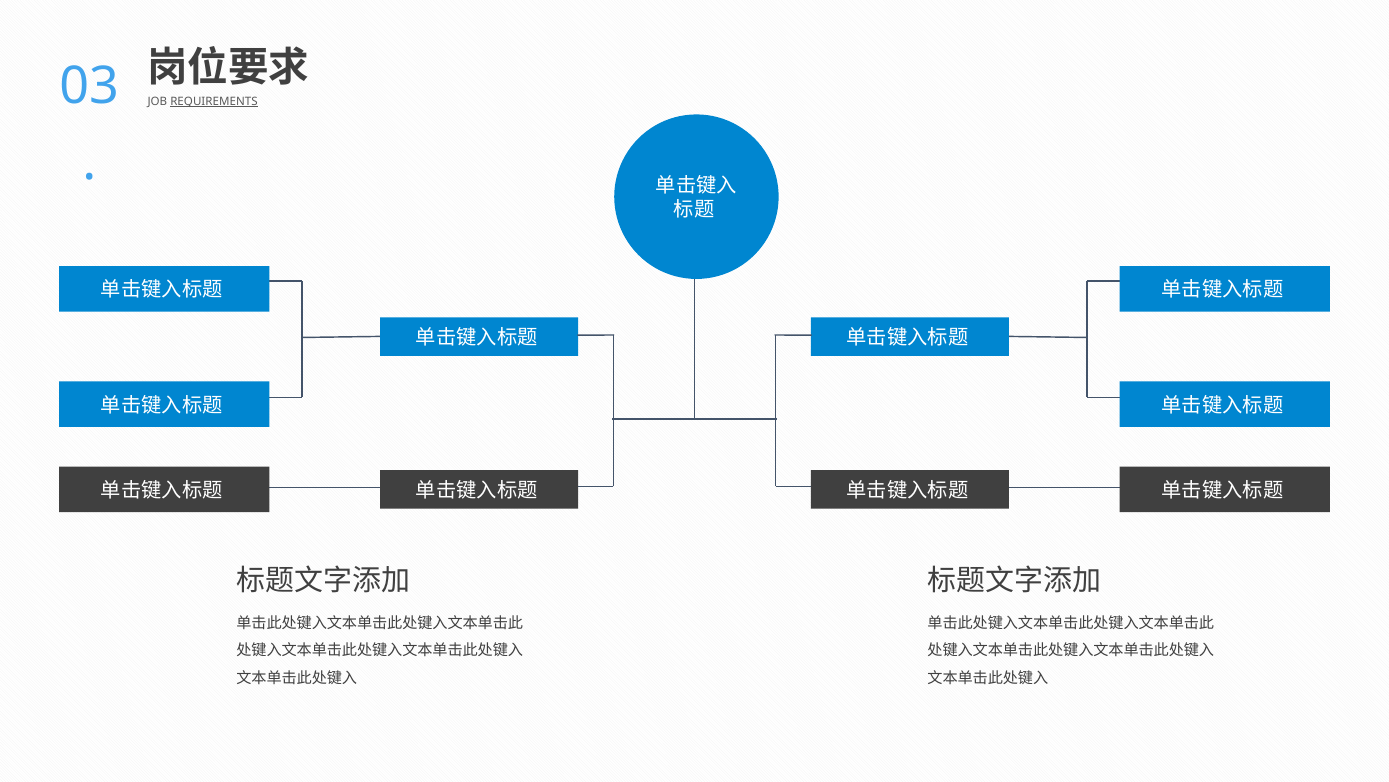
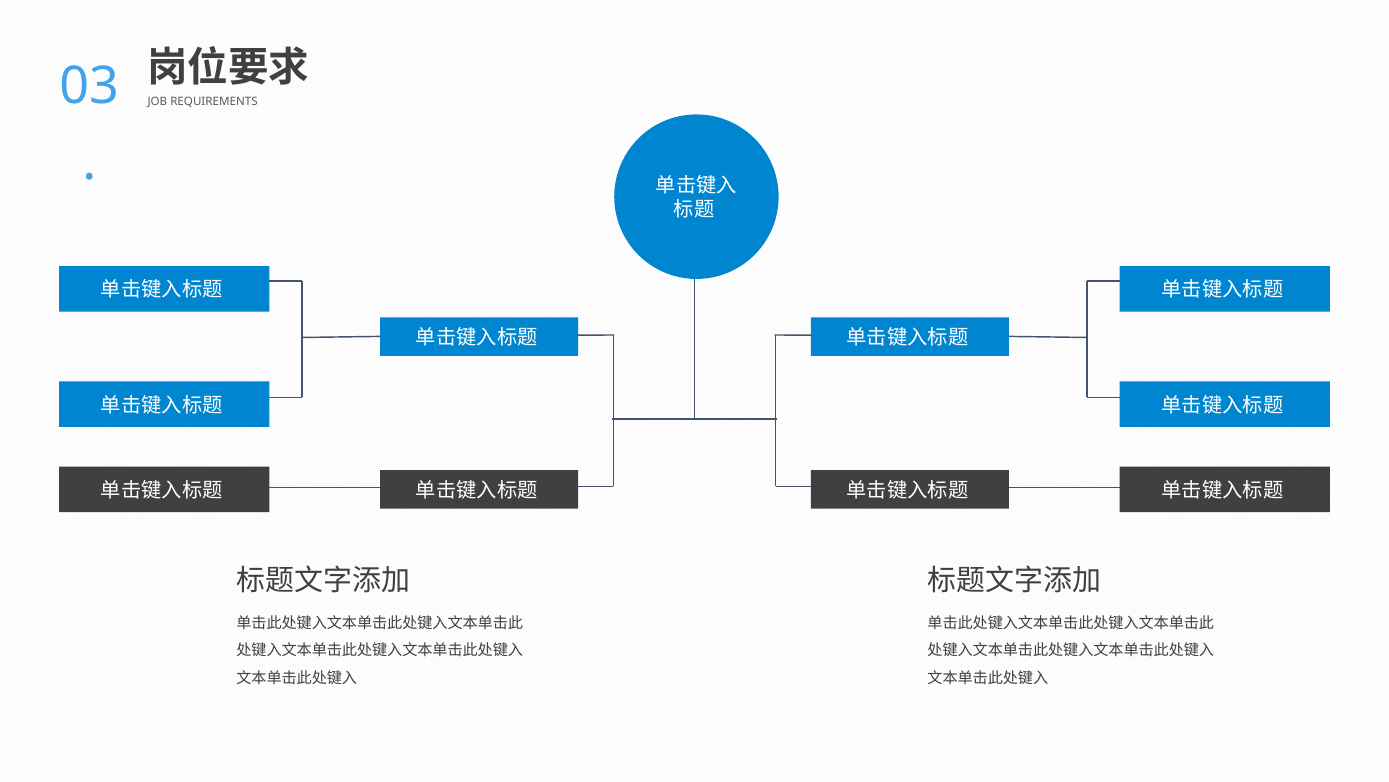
REQUIREMENTS underline: present -> none (214, 101)
